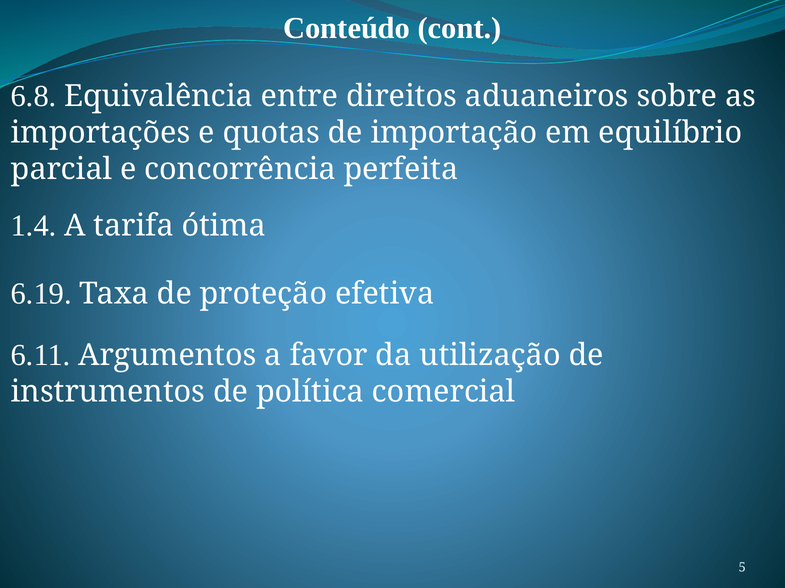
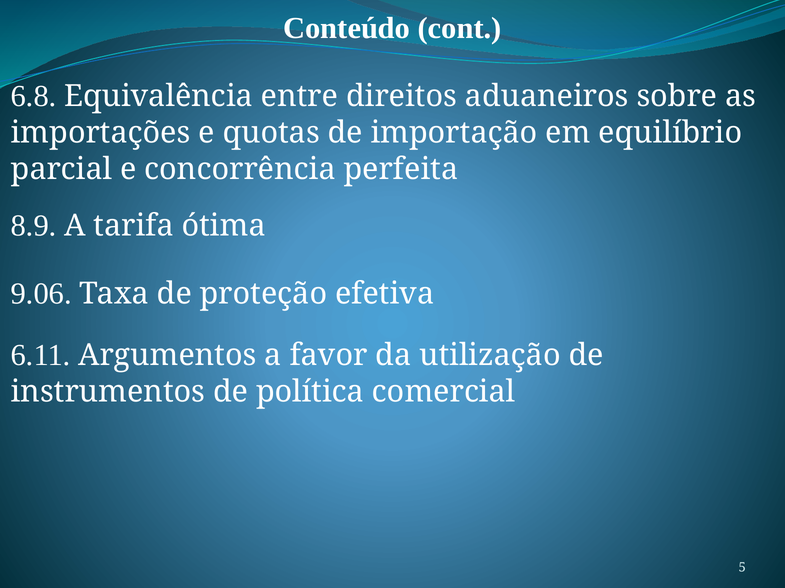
1.4: 1.4 -> 8.9 (34, 226)
6.19: 6.19 -> 9.06 (41, 294)
